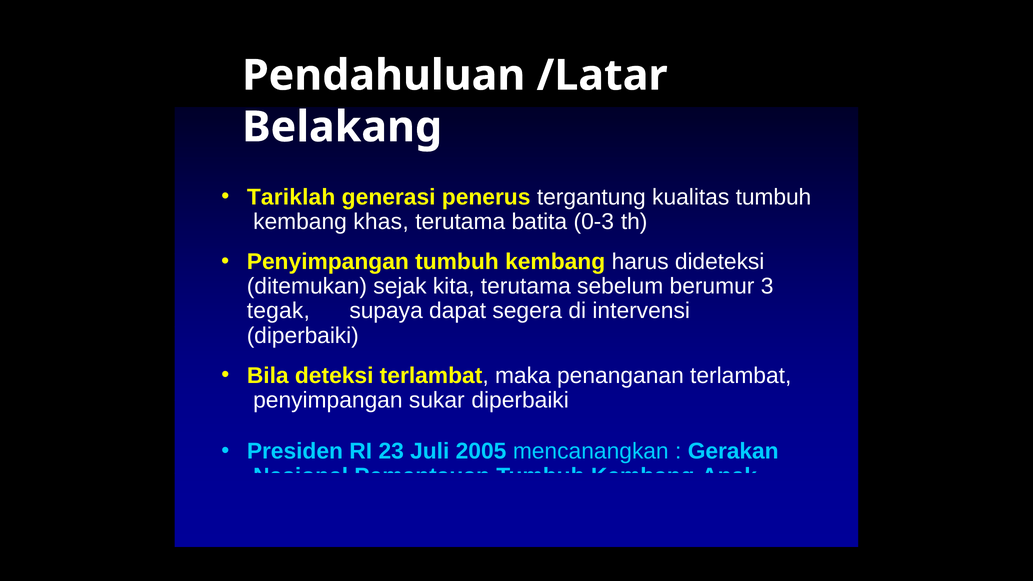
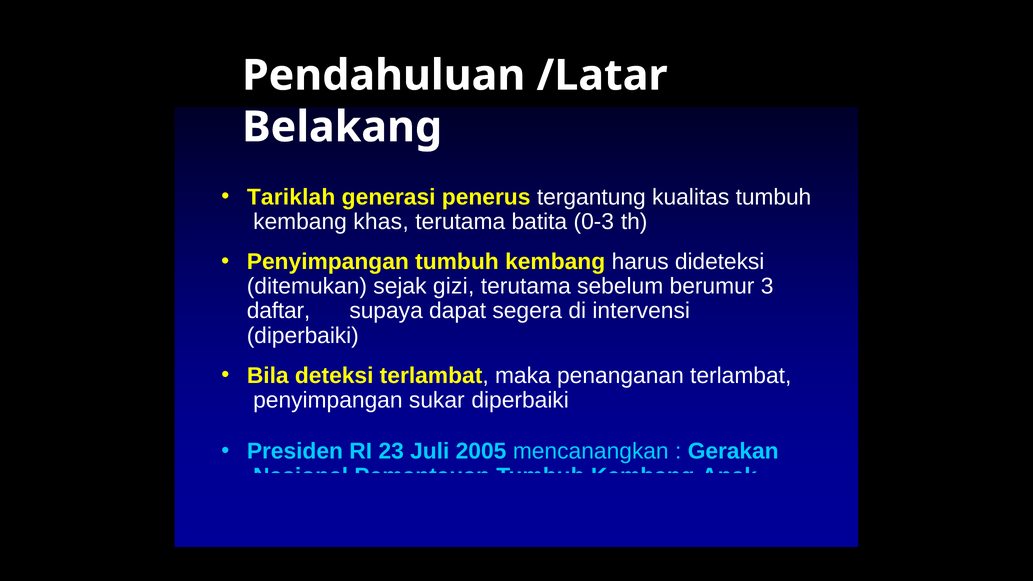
kita: kita -> gizi (454, 286)
tegak: tegak -> daftar (279, 311)
